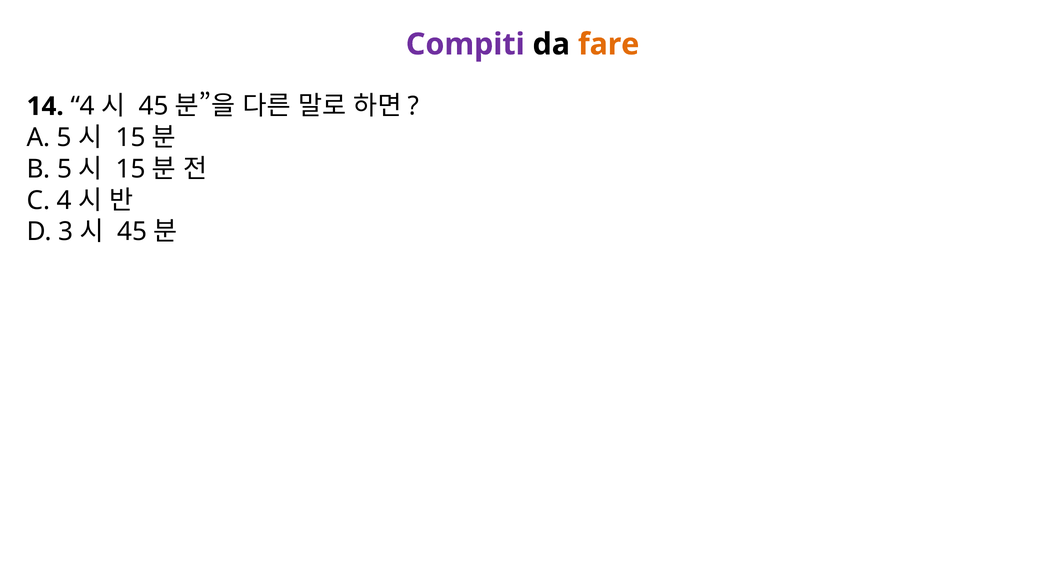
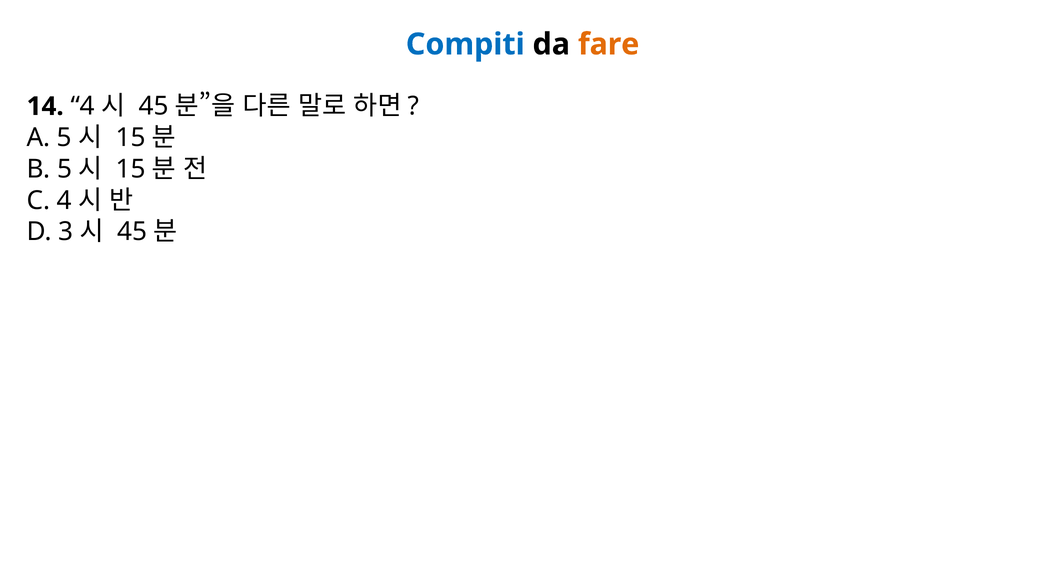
Compiti colour: purple -> blue (465, 44)
